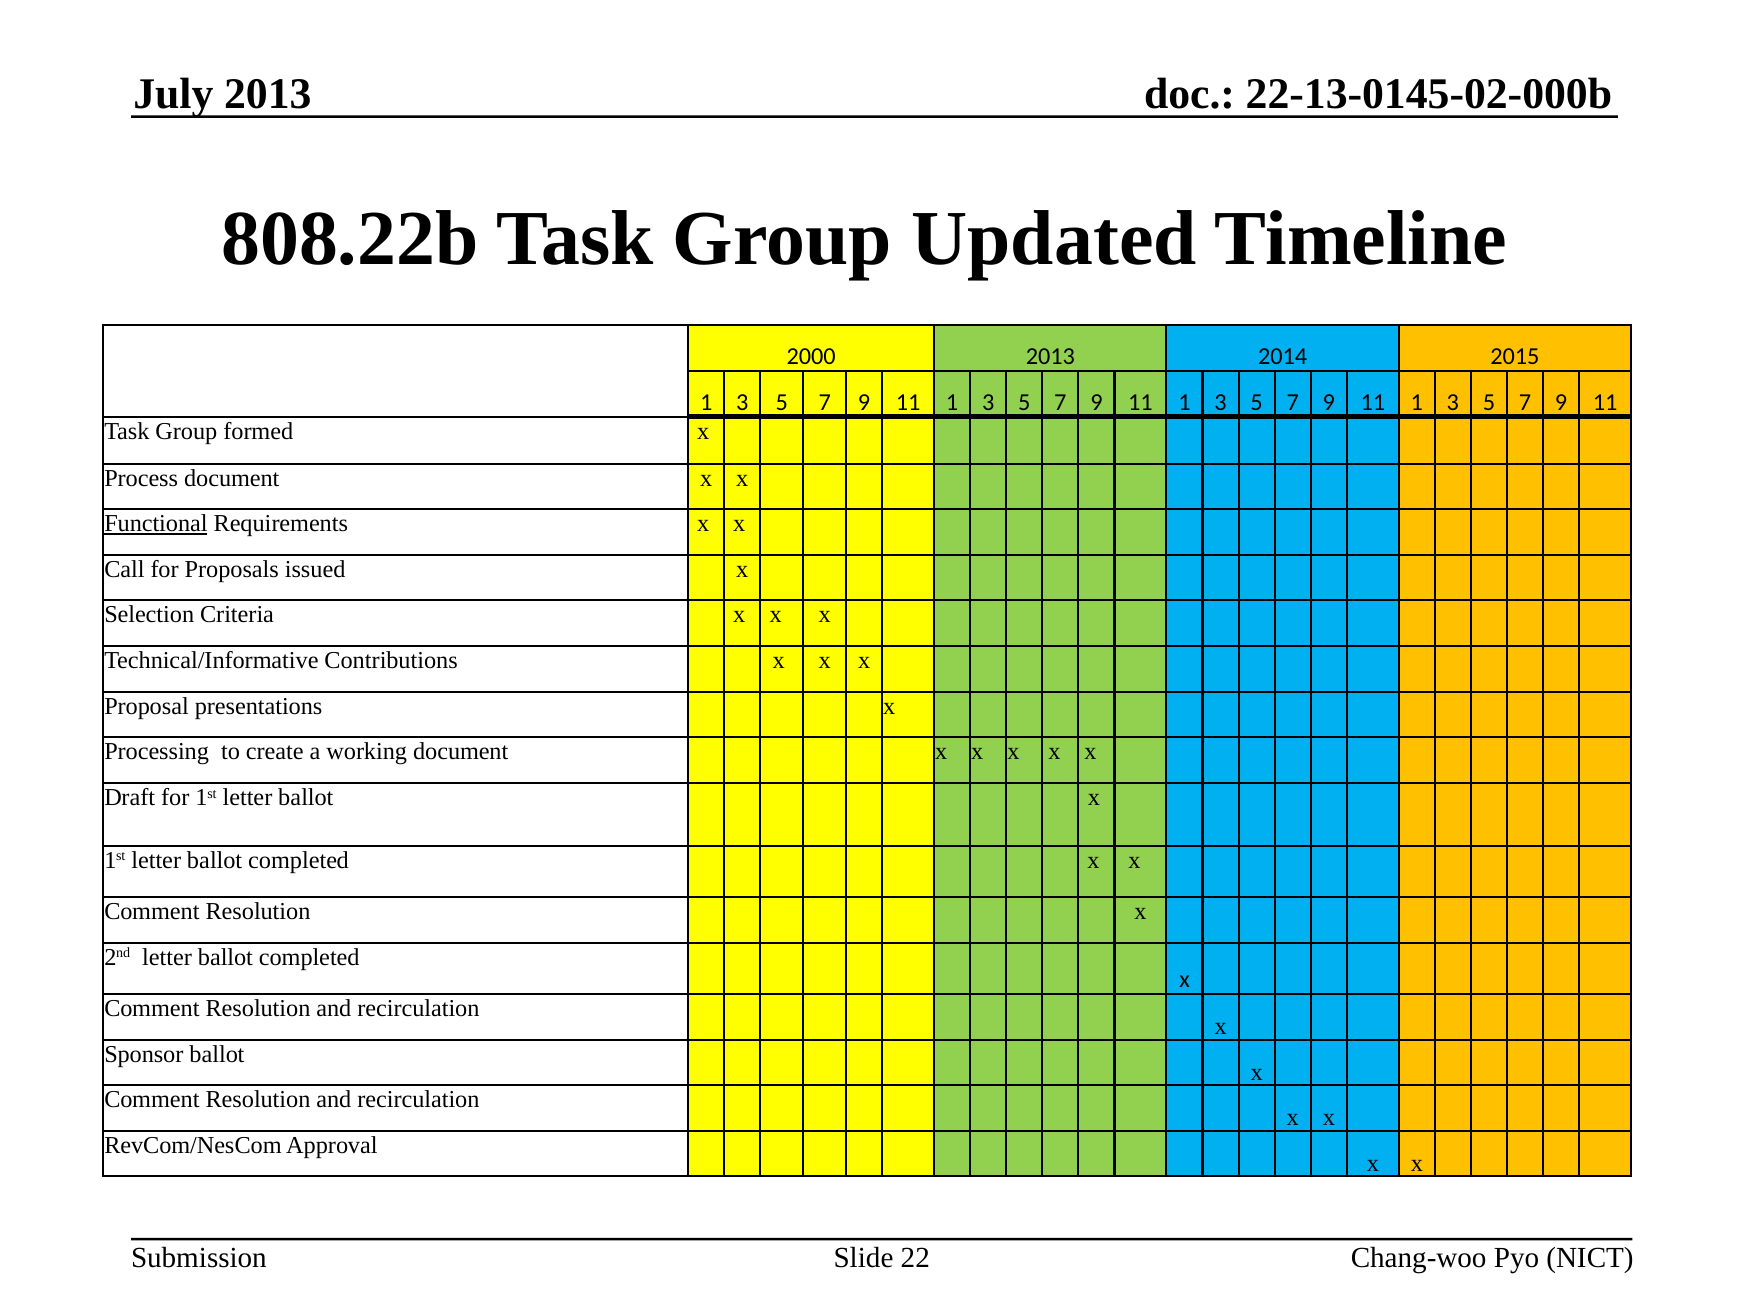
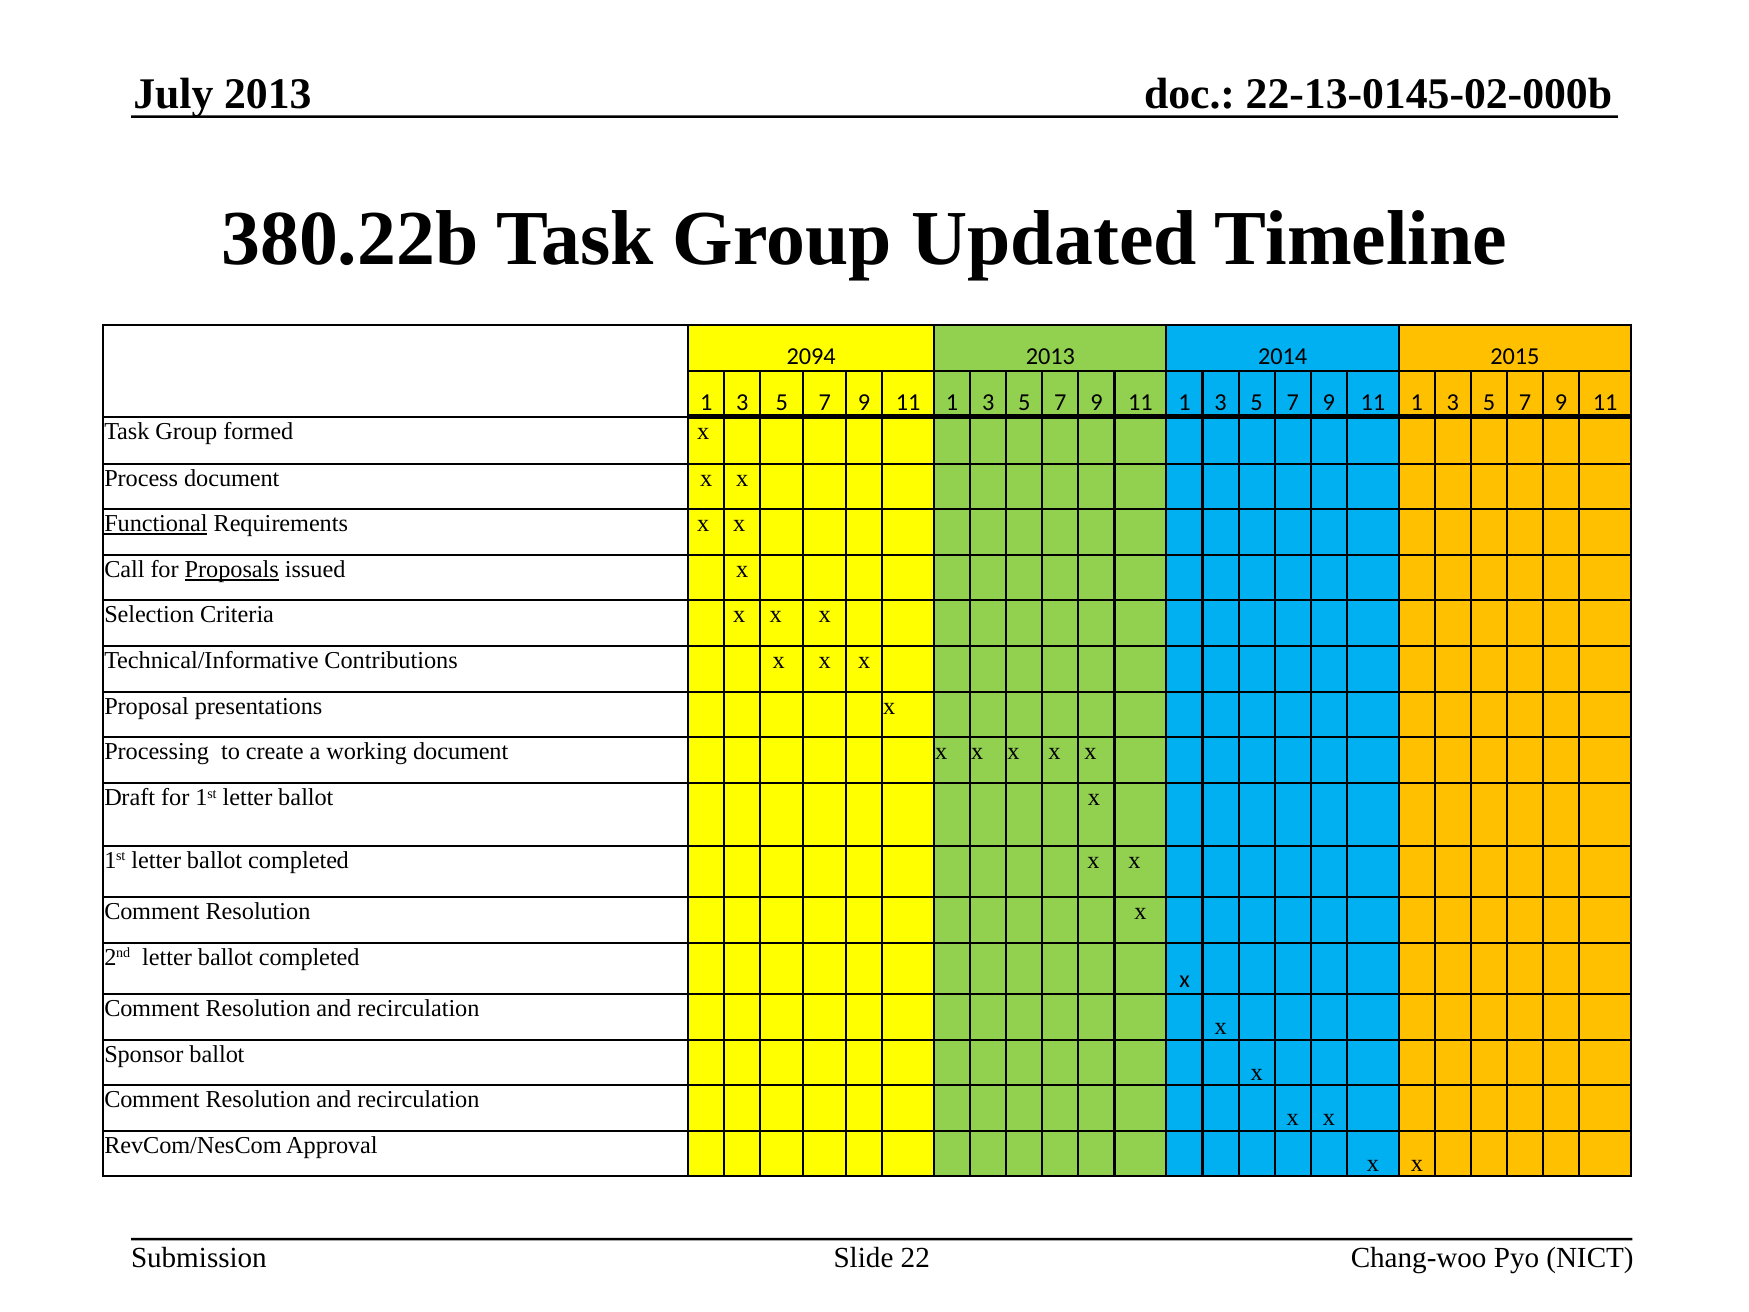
808.22b: 808.22b -> 380.22b (350, 239)
2000: 2000 -> 2094 (811, 356)
Proposals underline: none -> present (232, 569)
